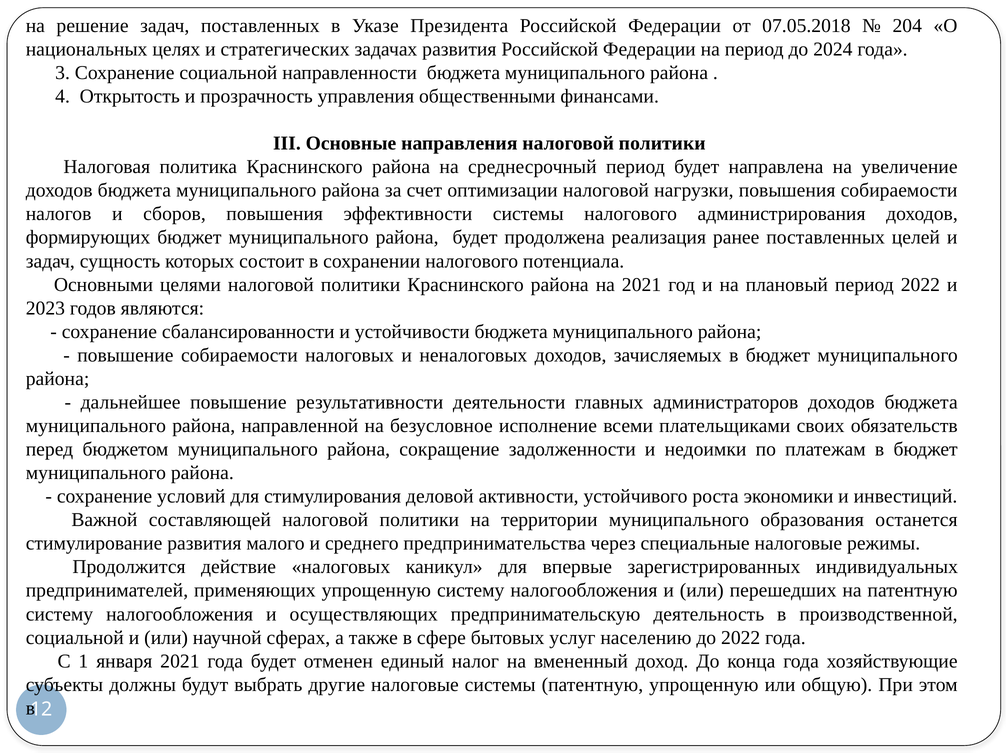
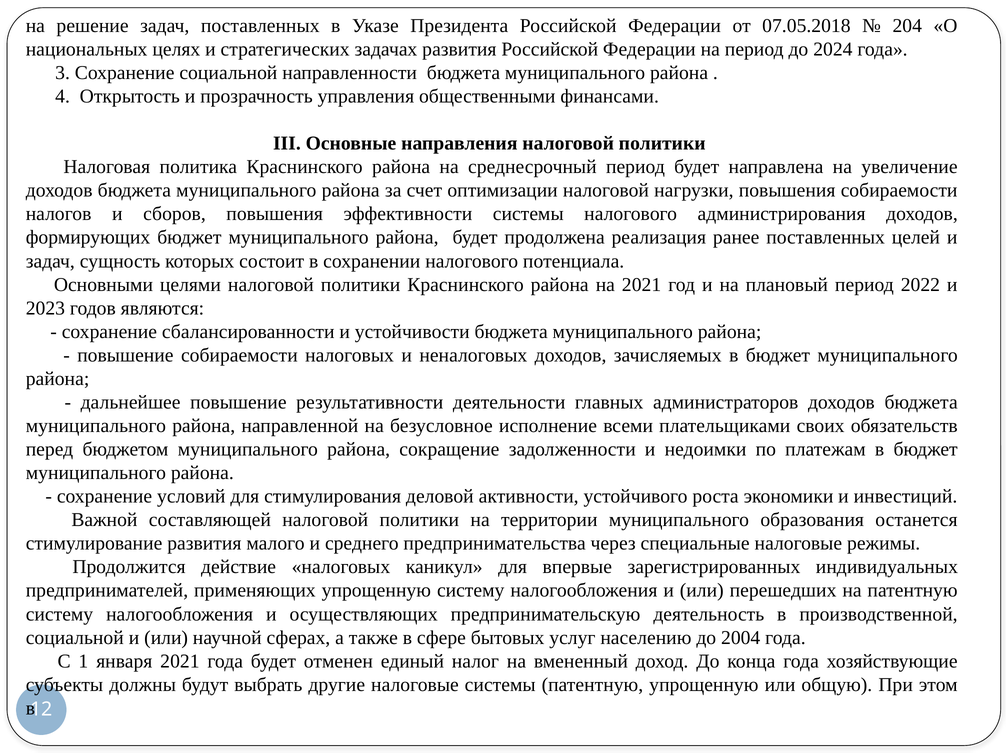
до 2022: 2022 -> 2004 (741, 638)
